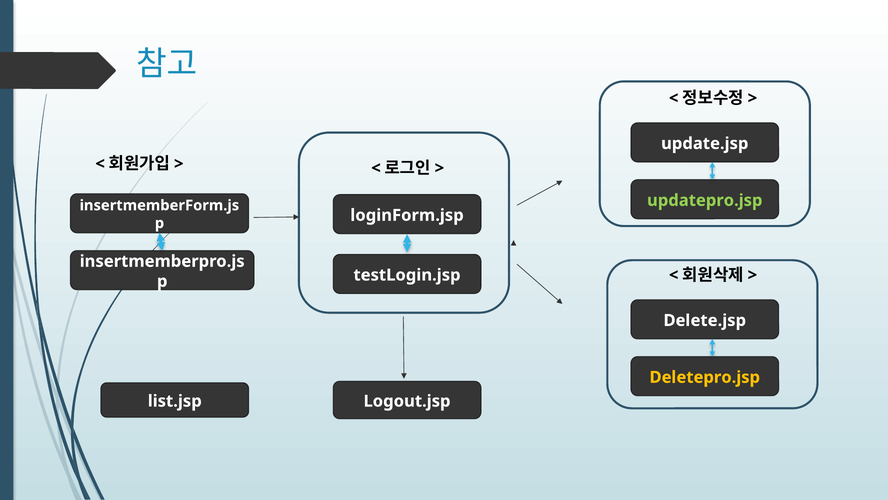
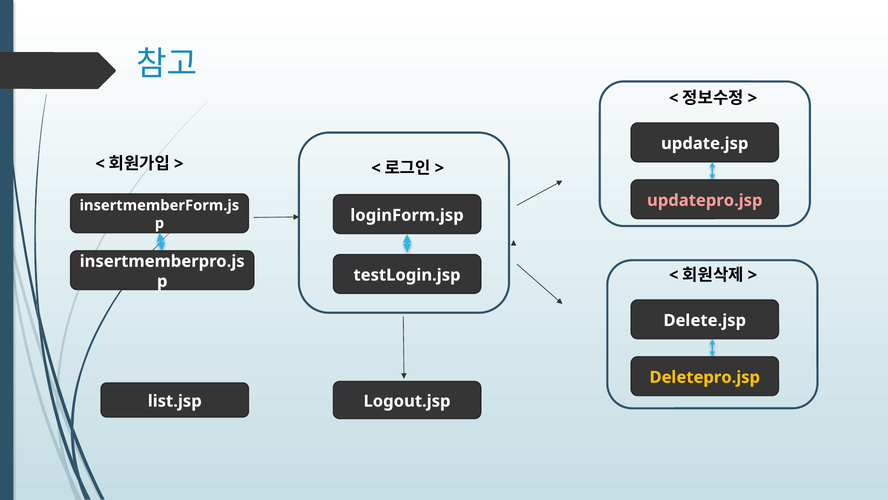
updatepro.jsp colour: light green -> pink (705, 200)
